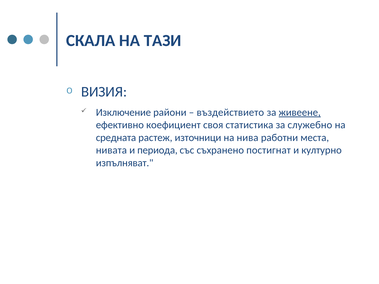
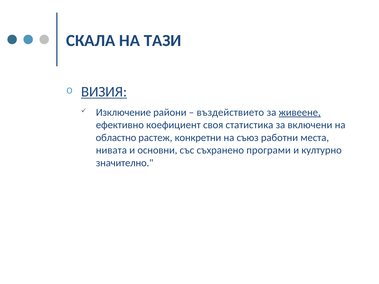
ВИЗИЯ underline: none -> present (104, 92)
служебно: служебно -> включени (310, 125)
средната: средната -> областно (116, 138)
източници: източници -> конкретни (198, 138)
нива: нива -> съюз (248, 138)
периода: периода -> основни (157, 150)
постигнат: постигнат -> програми (269, 150)
изпълняват: изпълняват -> значително (125, 163)
